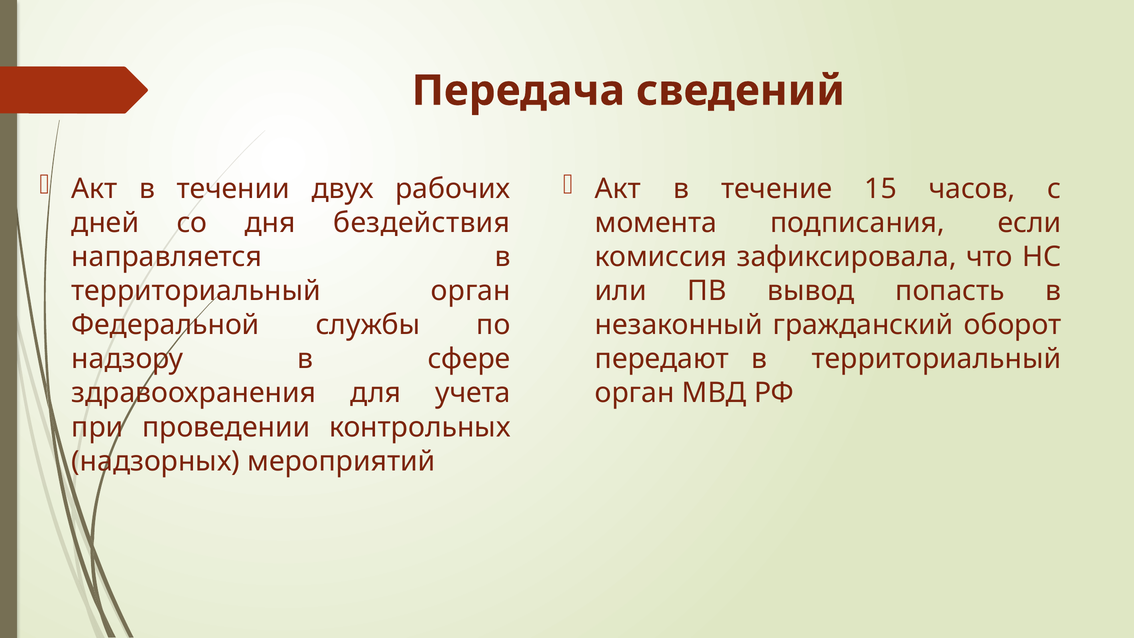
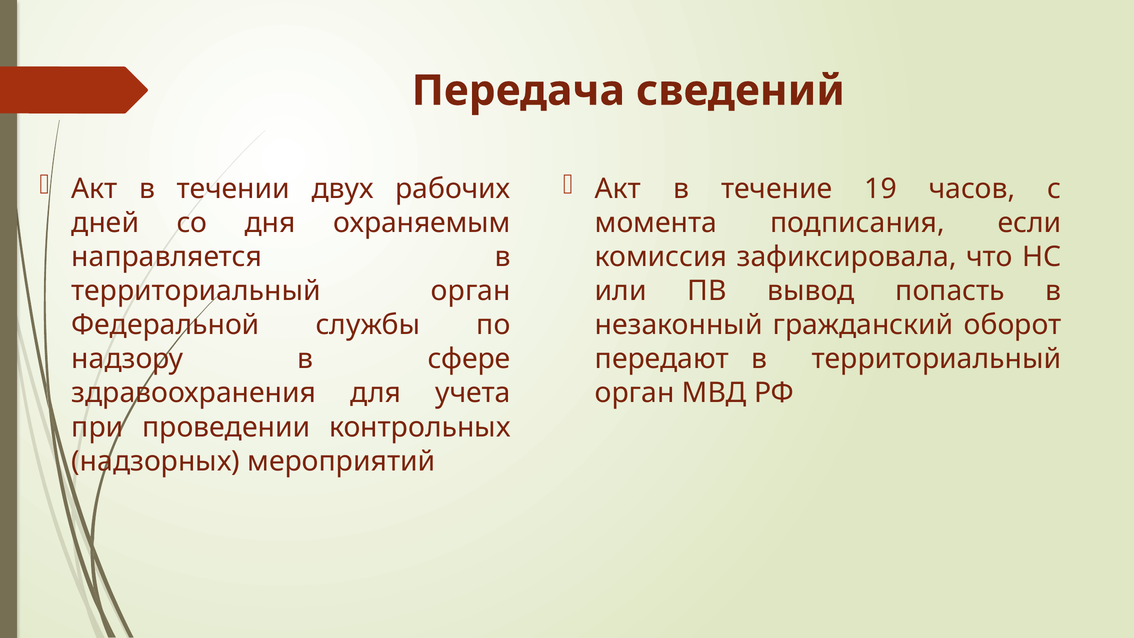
15: 15 -> 19 (881, 189)
бездействия: бездействия -> охраняемым (422, 223)
